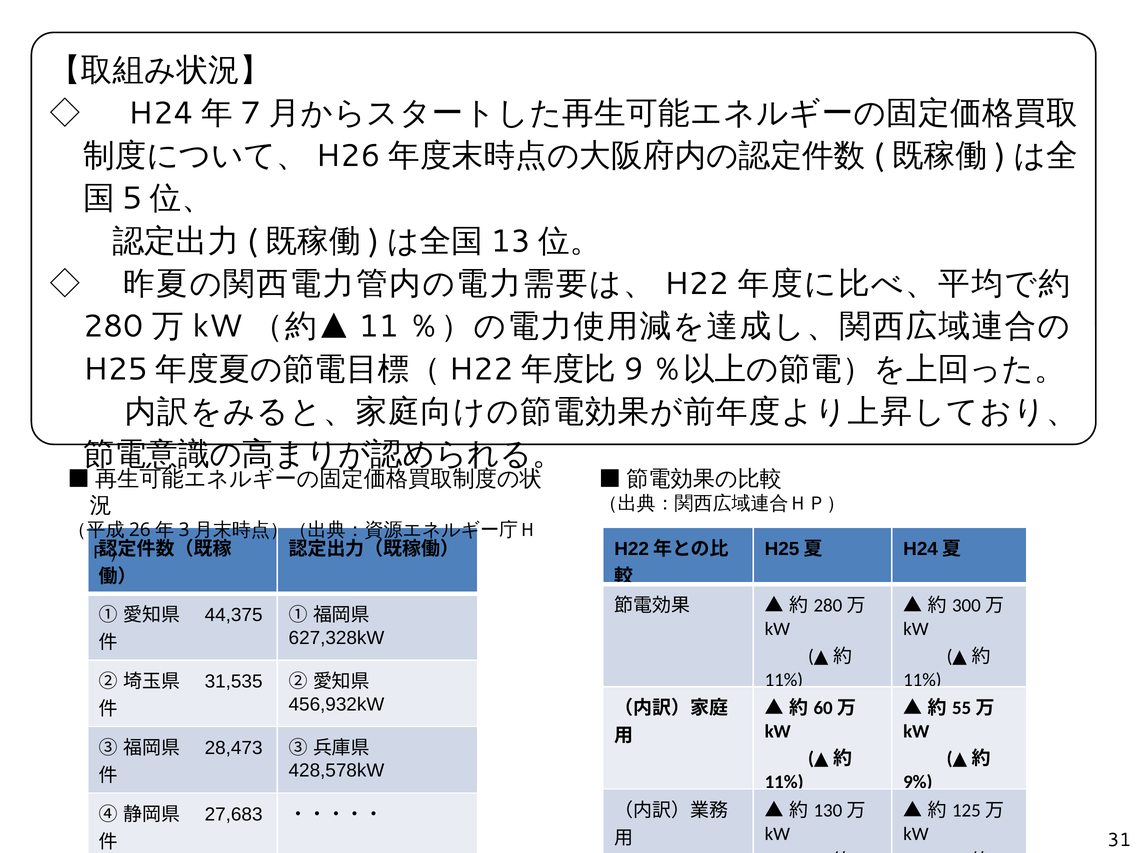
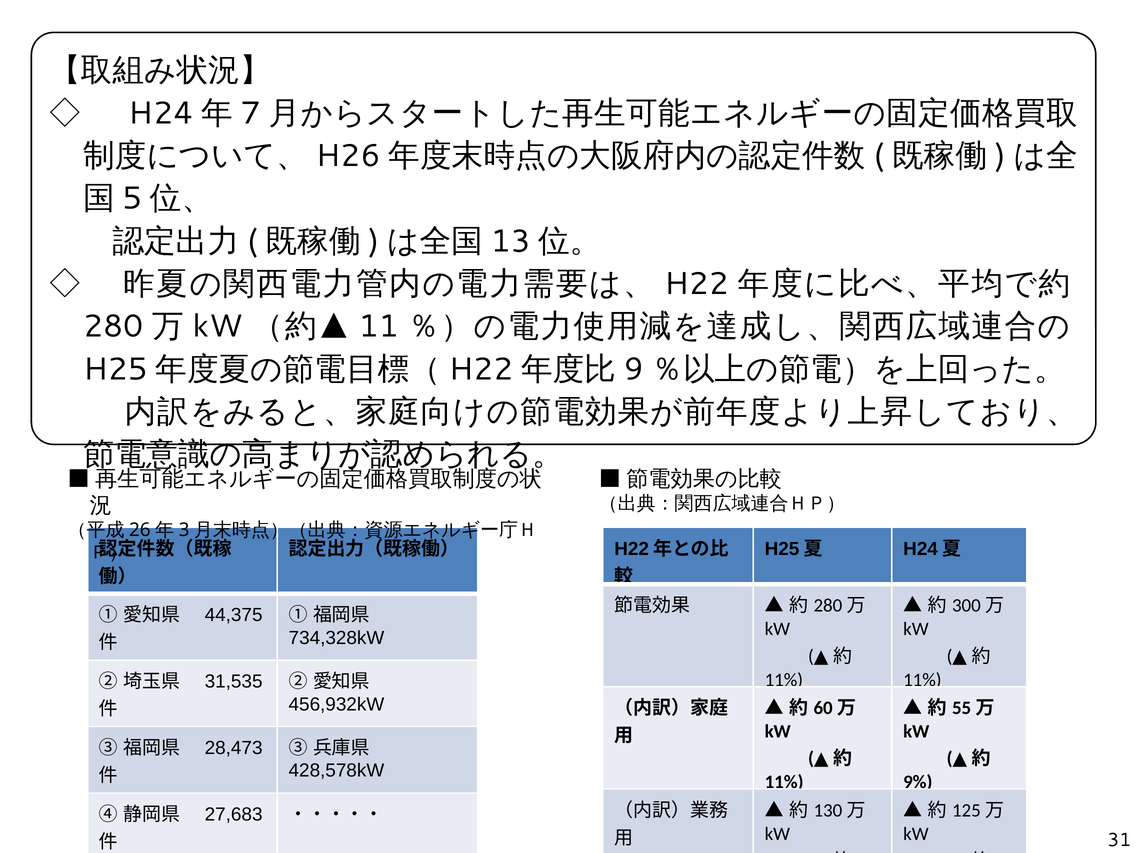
627,328kW: 627,328kW -> 734,328kW (336, 638)
